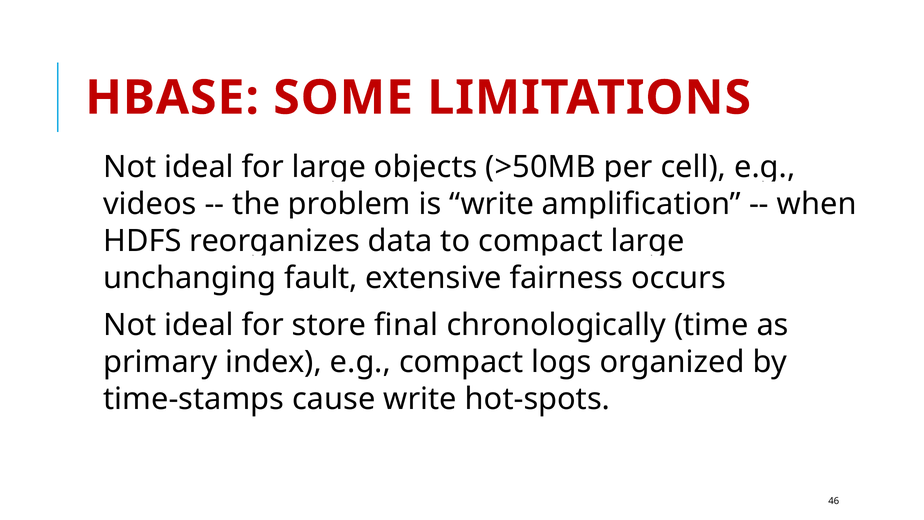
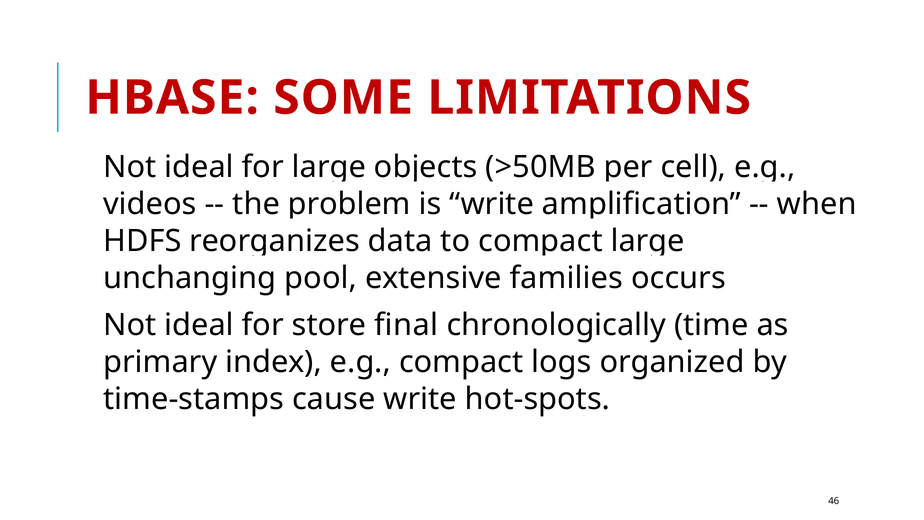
fault: fault -> pool (321, 278)
fairness: fairness -> families (566, 278)
